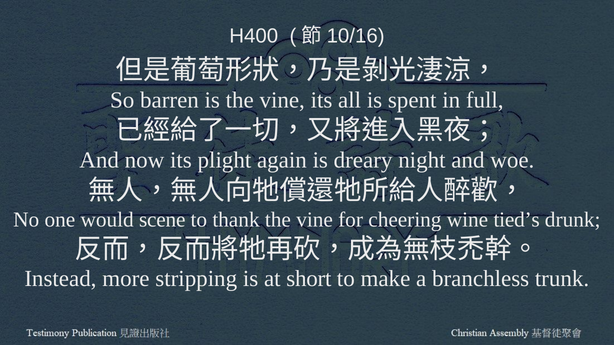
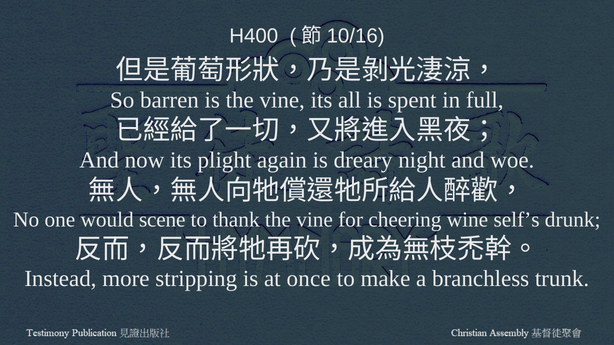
tied’s: tied’s -> self’s (517, 220)
short: short -> once (309, 279)
